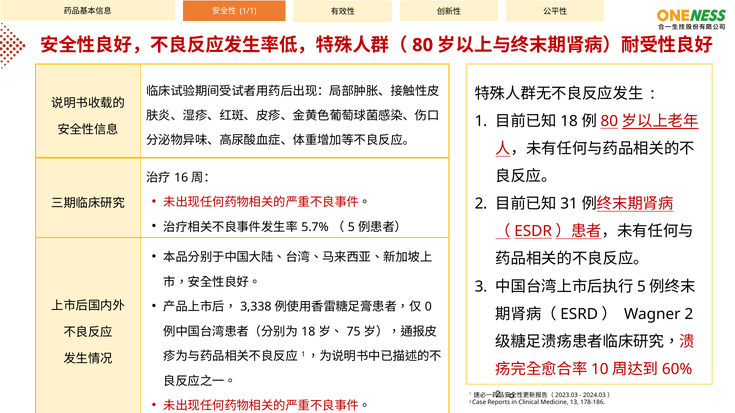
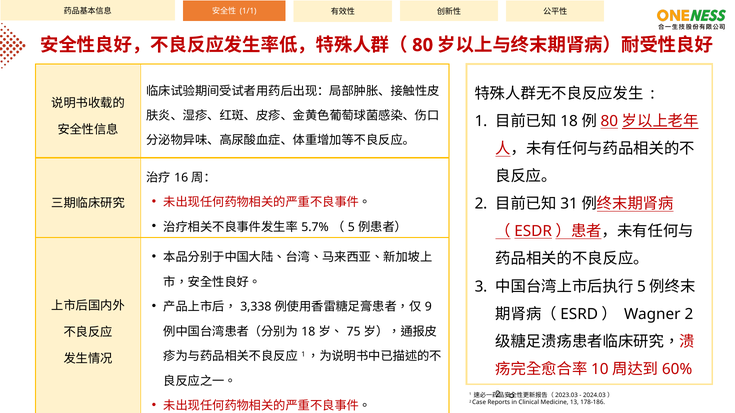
0: 0 -> 9 (428, 307)
